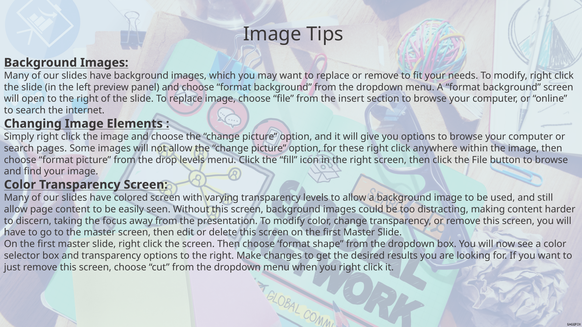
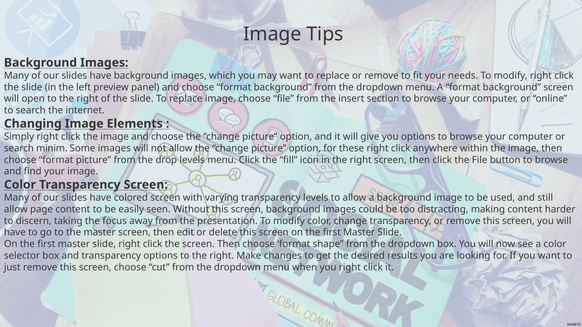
pages: pages -> minim (52, 148)
